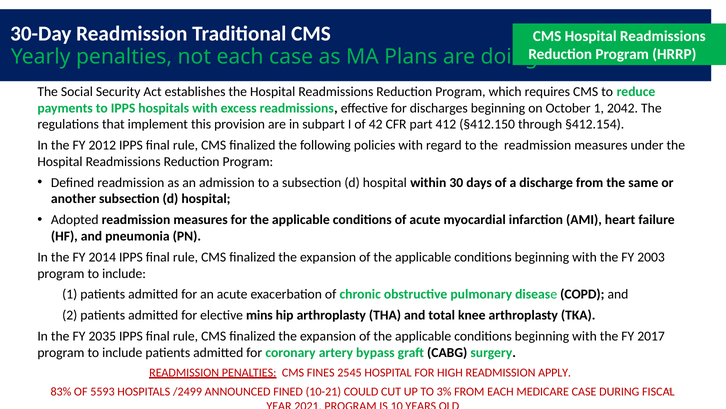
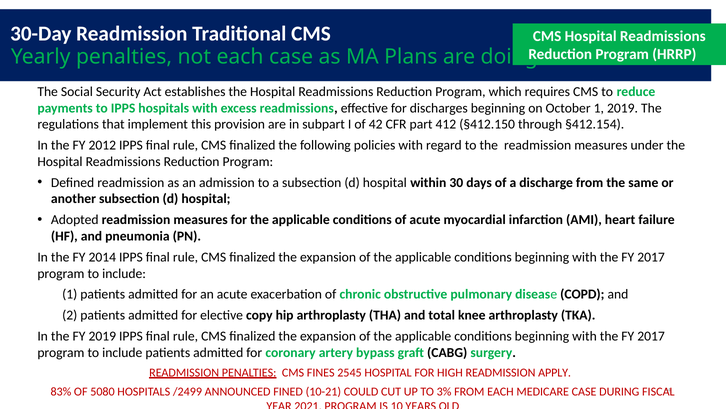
1 2042: 2042 -> 2019 (623, 108)
2003: 2003 -> 2017 (651, 257)
mins: mins -> copy (259, 315)
FY 2035: 2035 -> 2019 (102, 336)
5593: 5593 -> 5080 (103, 391)
